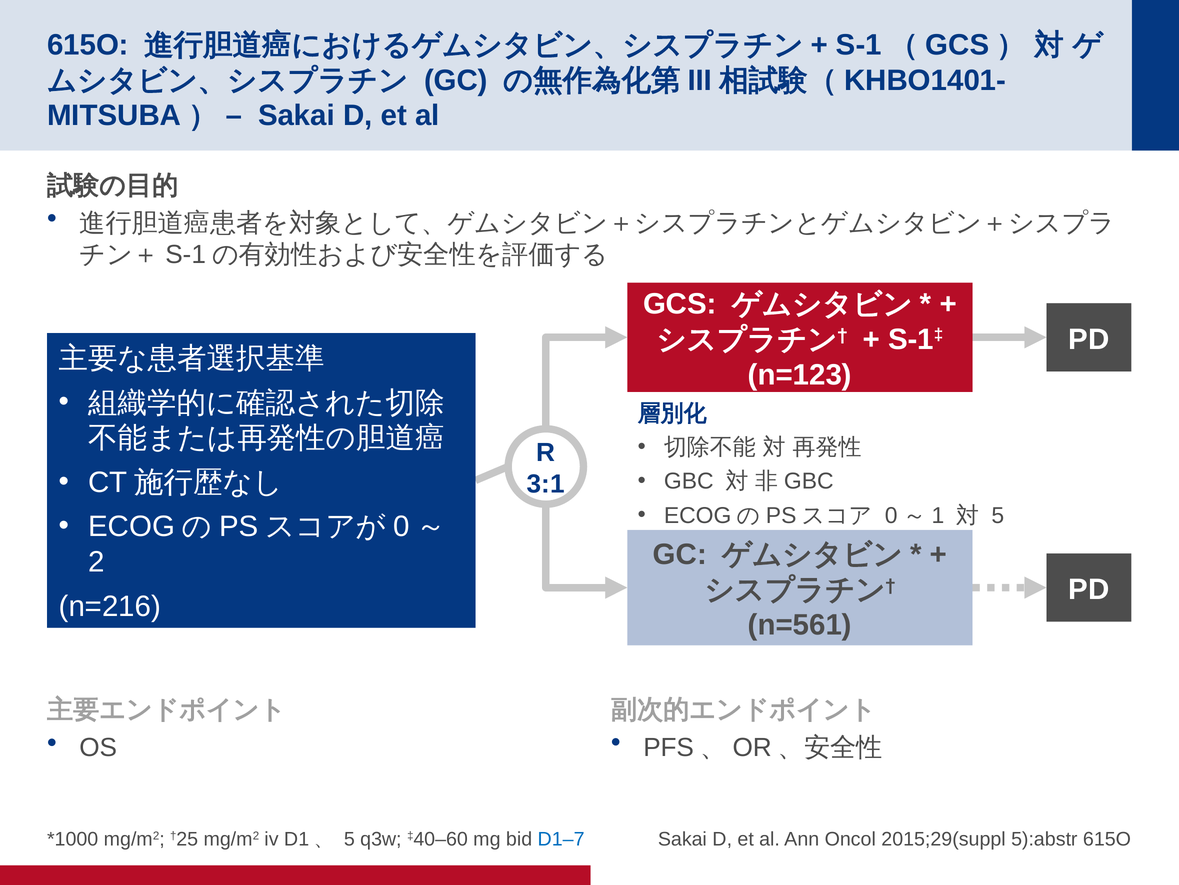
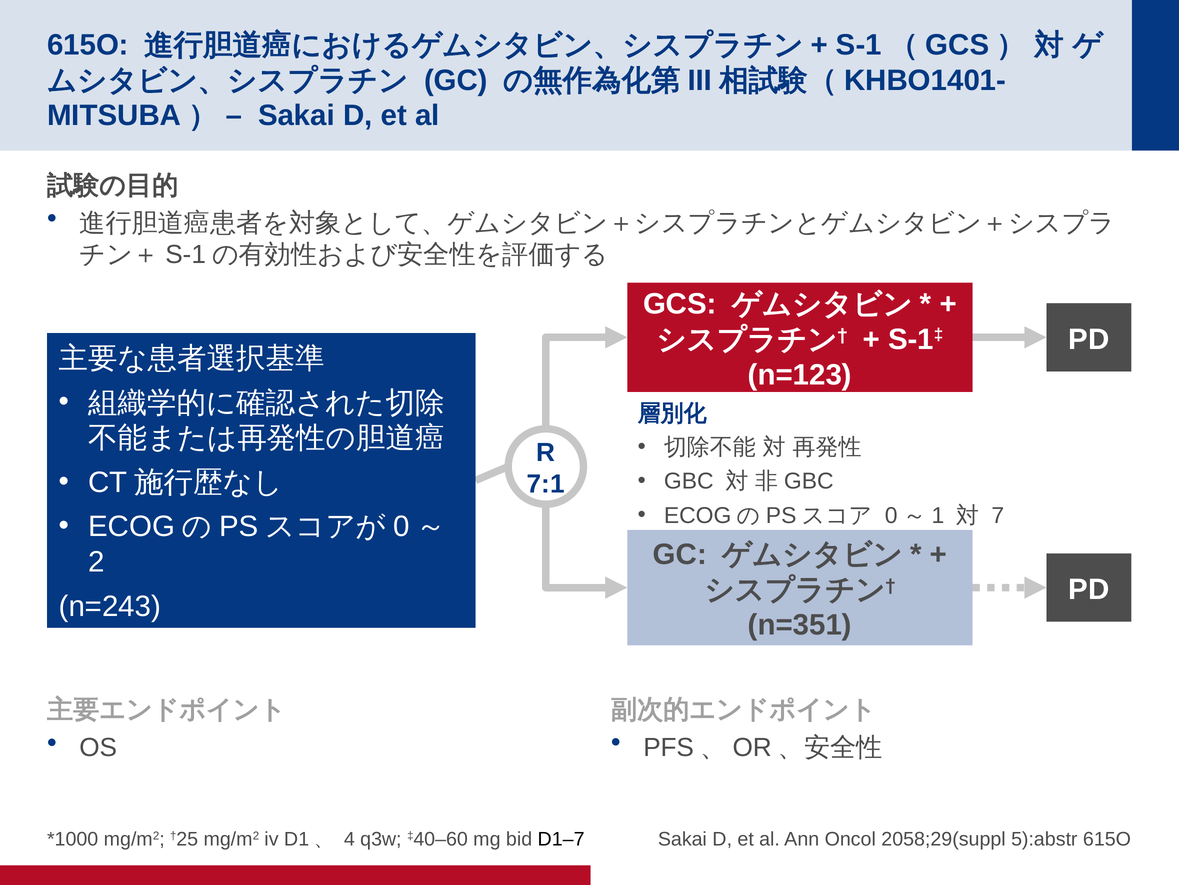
3:1: 3:1 -> 7:1 (546, 484)
5: 5 -> 7 (998, 515)
n=216: n=216 -> n=243 (110, 606)
n=561: n=561 -> n=351 (800, 625)
D1、 5: 5 -> 4 (349, 838)
D1–7 colour: blue -> black (561, 838)
2015;29(suppl: 2015;29(suppl -> 2058;29(suppl (944, 838)
